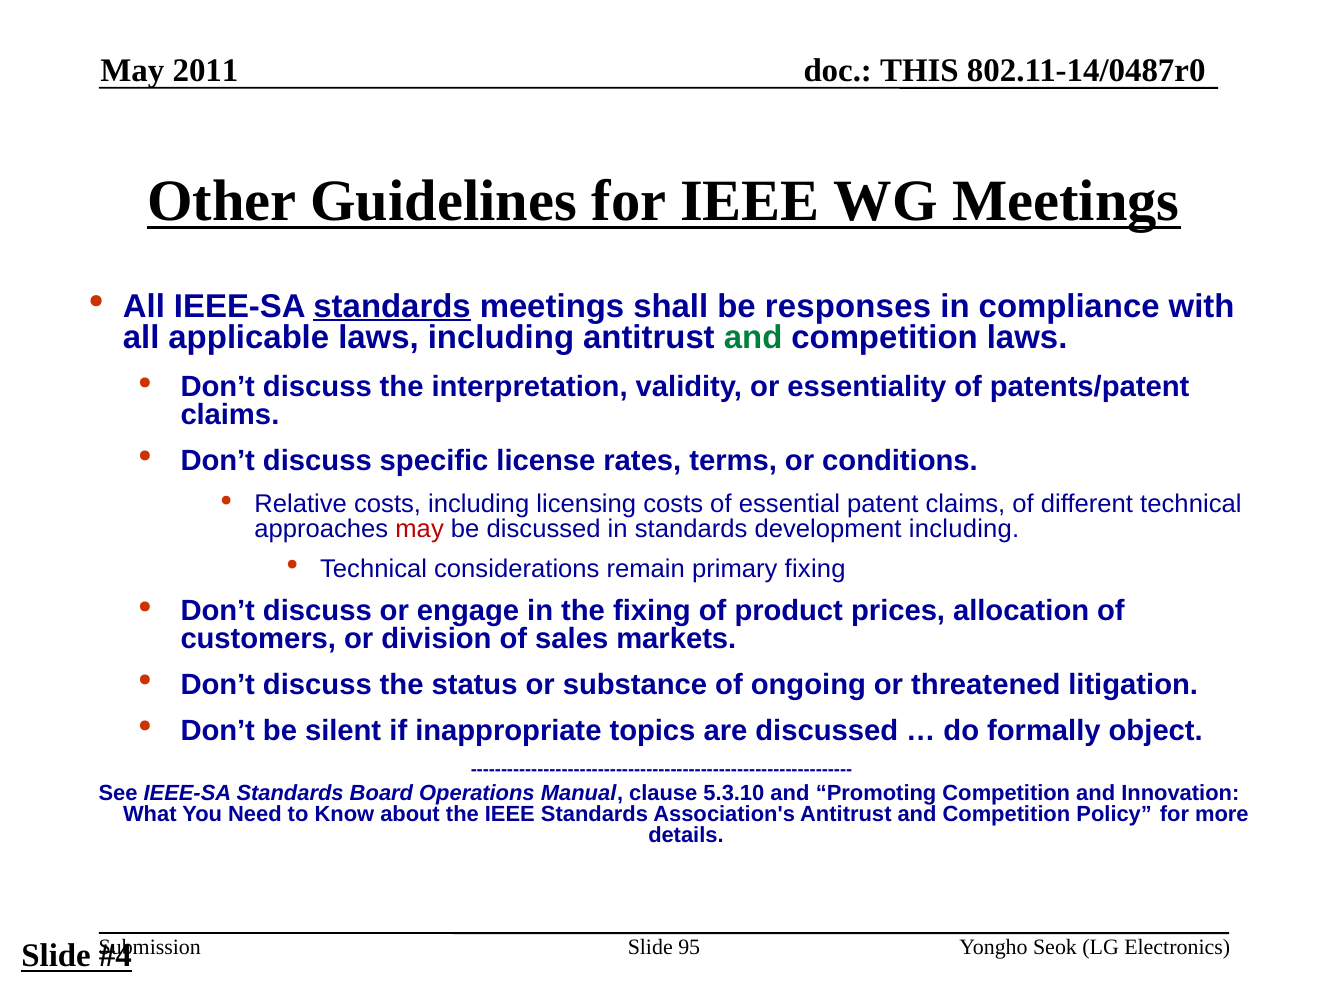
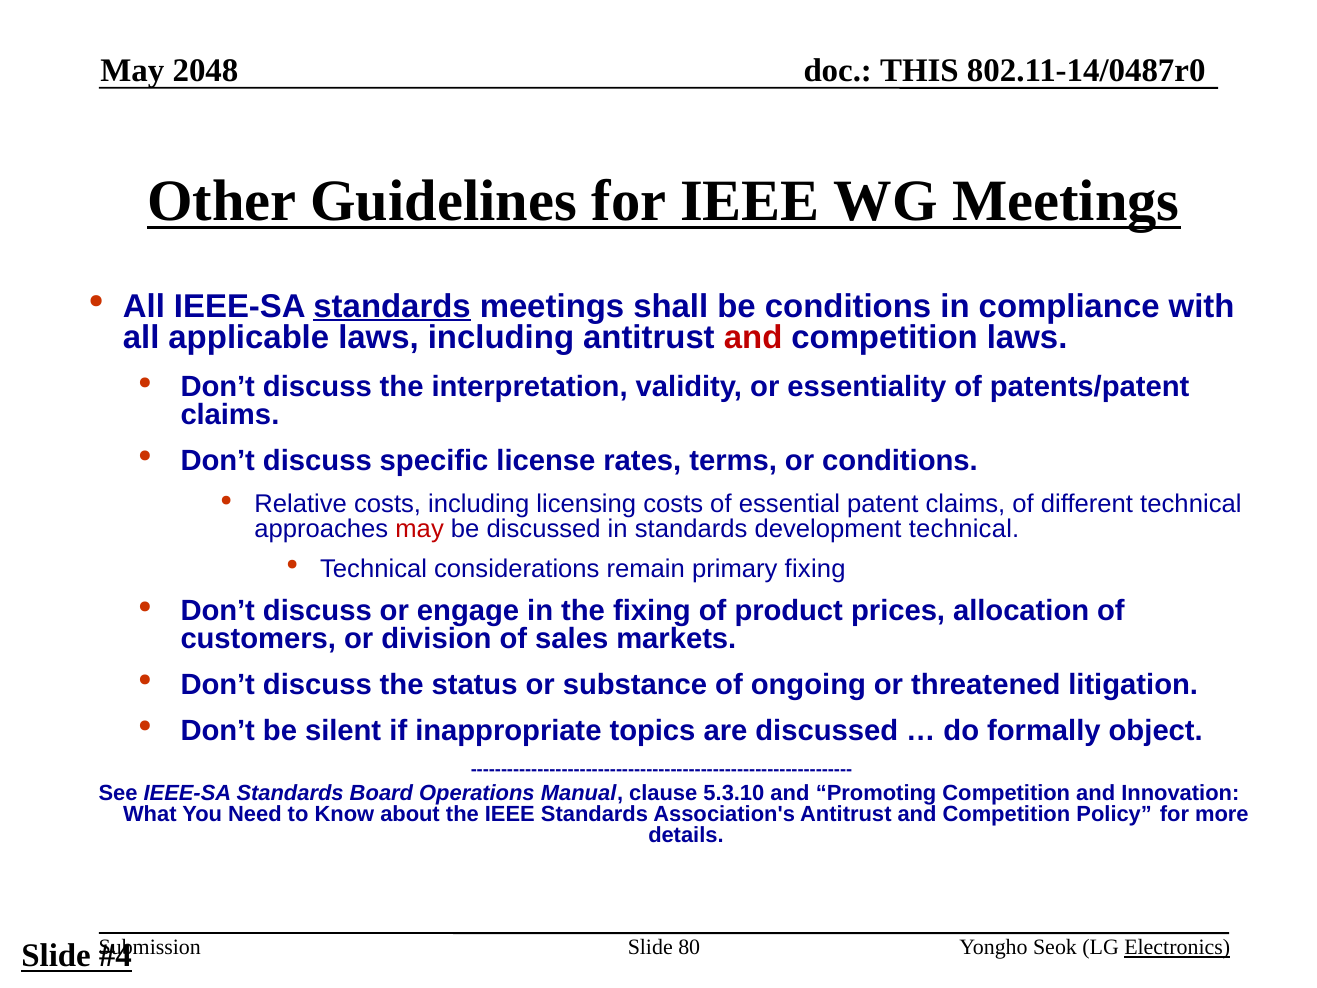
2011: 2011 -> 2048 (205, 70)
be responses: responses -> conditions (848, 306)
and colour: green -> red (753, 338)
development including: including -> technical (964, 529)
95: 95 -> 80 (689, 947)
Electronics underline: none -> present (1177, 947)
